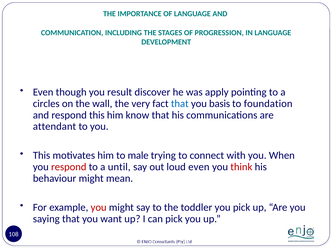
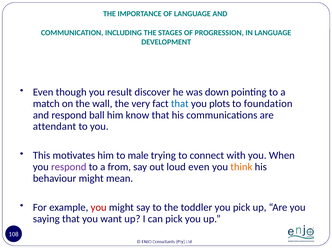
apply: apply -> down (217, 92)
circles: circles -> match (46, 104)
basis: basis -> plots (220, 104)
respond this: this -> ball (97, 115)
respond colour: red -> purple (69, 167)
until: until -> from (119, 167)
think colour: red -> orange (241, 167)
